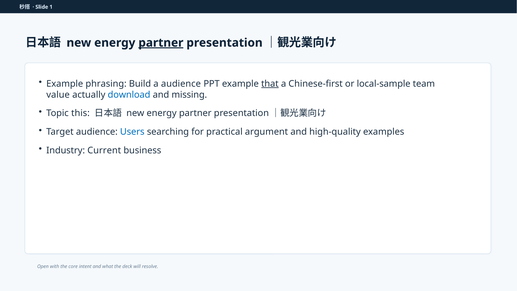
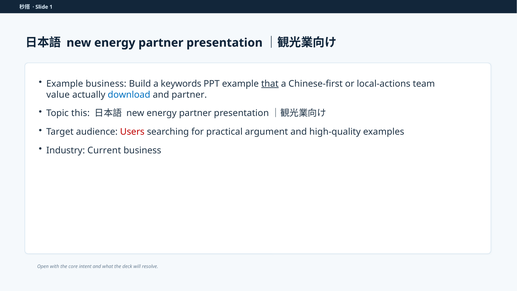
partner underline: present -> none (161, 43)
Example phrasing: phrasing -> business (106, 84)
a audience: audience -> keywords (181, 84)
local-sample: local-sample -> local-actions (384, 84)
and missing: missing -> partner (189, 95)
Users colour: blue -> red (132, 132)
